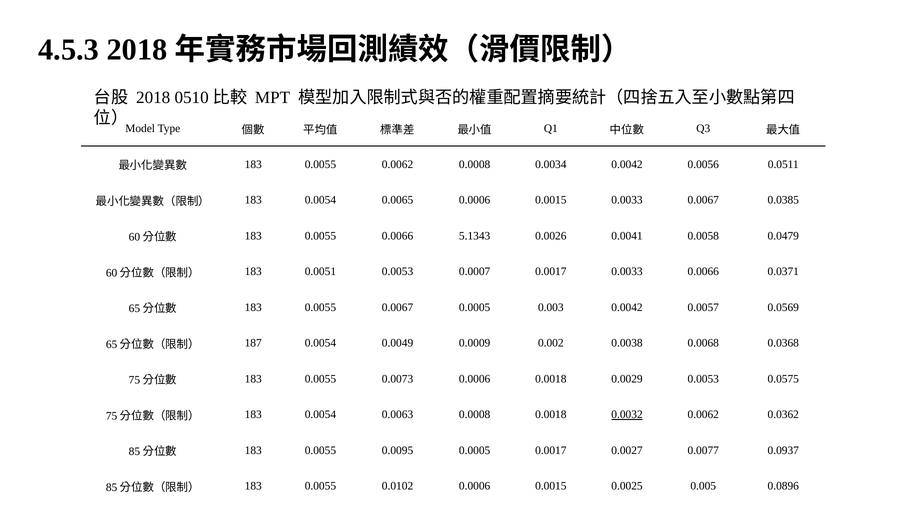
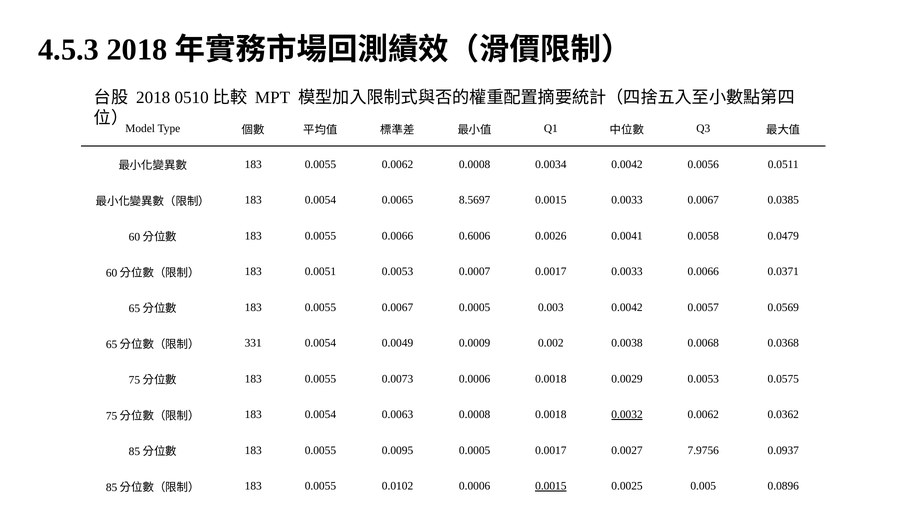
0.0065 0.0006: 0.0006 -> 8.5697 (475, 200)
5.1343: 5.1343 -> 0.6006 (475, 236)
187: 187 -> 331 (253, 343)
0.0077: 0.0077 -> 7.9756 (703, 450)
0.0015 underline: none -> present (551, 486)
